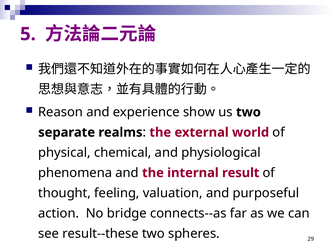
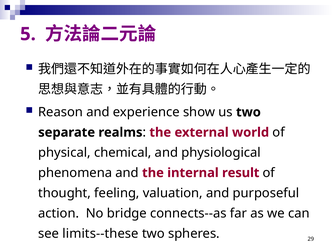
result--these: result--these -> limits--these (100, 234)
